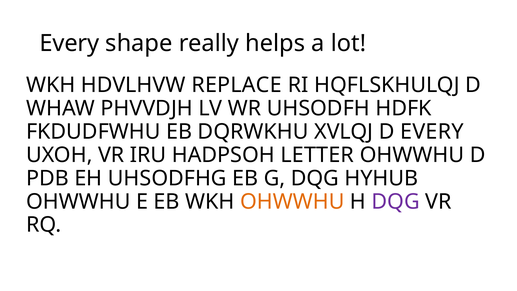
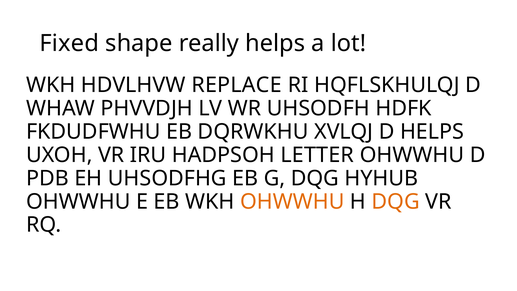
Every: Every -> Fixed (69, 43)
D EVERY: EVERY -> HELPS (432, 132)
DQG colour: purple -> orange (396, 201)
